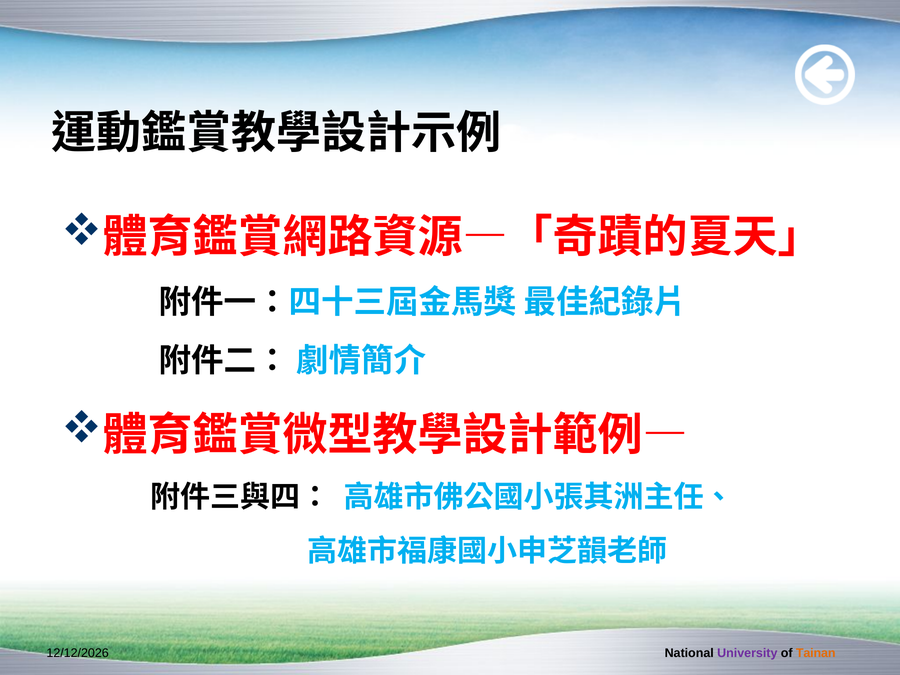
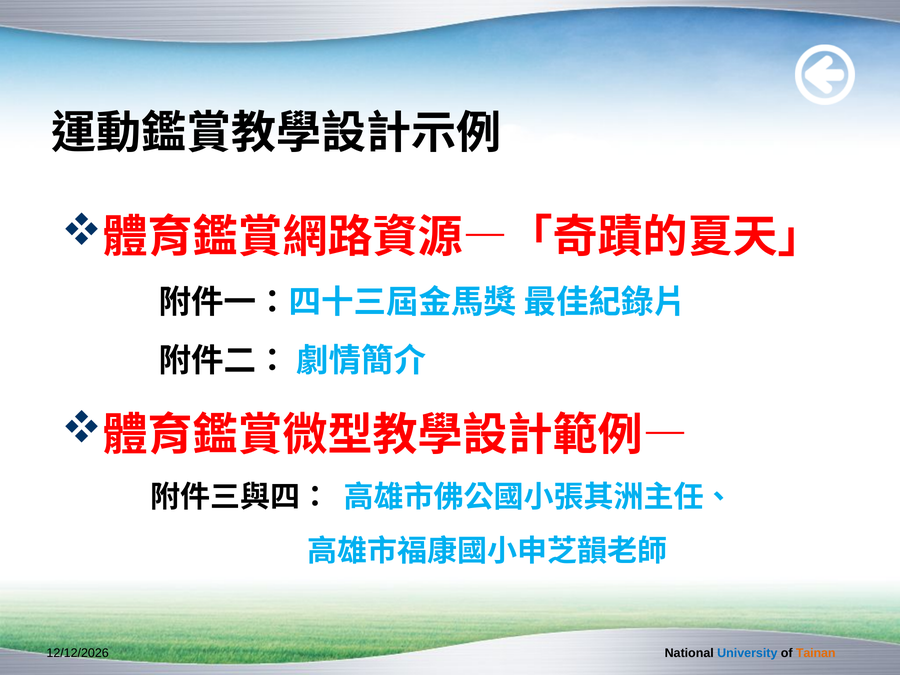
University colour: purple -> blue (747, 653)
